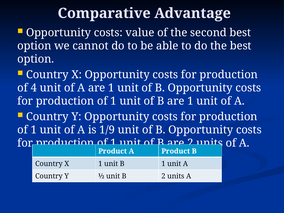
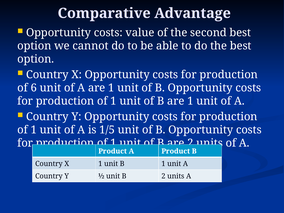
4: 4 -> 6 (34, 88)
1/9: 1/9 -> 1/5 (107, 130)
